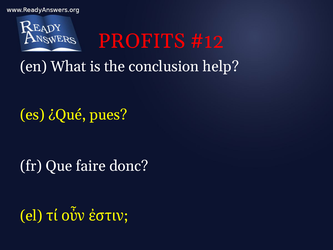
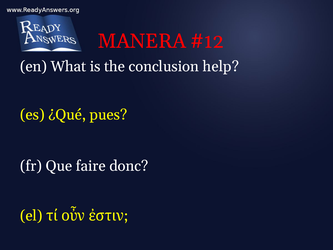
PROFITS: PROFITS -> MANERA (142, 41)
